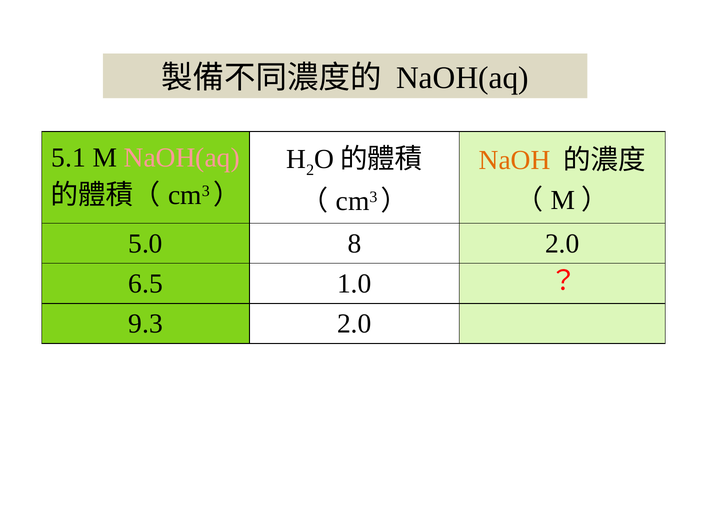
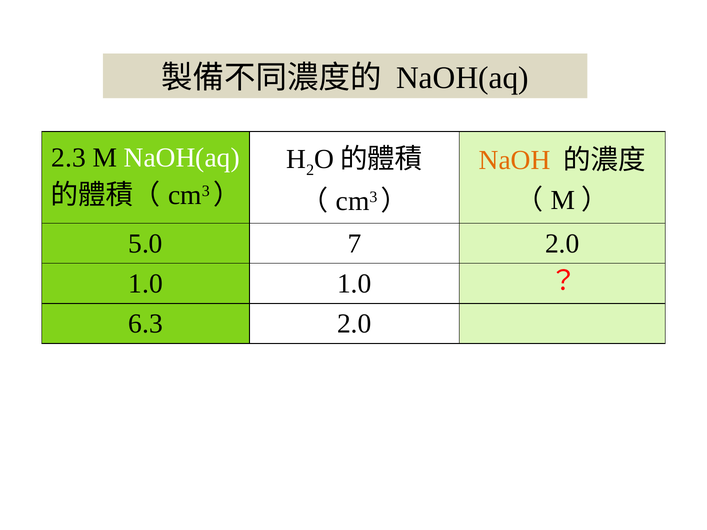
5.1: 5.1 -> 2.3 (69, 158)
NaOH(aq colour: pink -> white (182, 158)
8: 8 -> 7 (354, 244)
6.5: 6.5 -> 1.0 (146, 284)
9.3: 9.3 -> 6.3 (146, 324)
